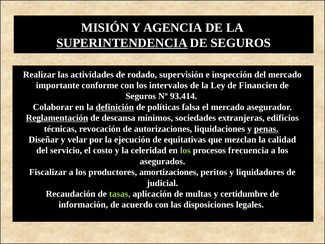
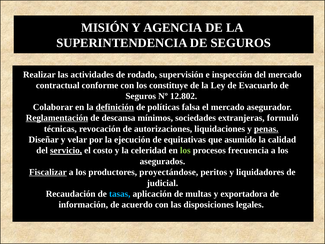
SUPERINTENDENCIA underline: present -> none (122, 43)
importante: importante -> contractual (58, 85)
intervalos: intervalos -> constituye (169, 85)
Financien: Financien -> Evacuarlo (258, 85)
93.414: 93.414 -> 12.802 (184, 96)
edificios: edificios -> formuló (283, 118)
mezclan: mezclan -> asumido (240, 140)
servicio underline: none -> present (66, 150)
Fiscalizar underline: none -> present (48, 172)
amortizaciones: amortizaciones -> proyectándose (169, 172)
tasas colour: light green -> light blue (120, 194)
certidumbre: certidumbre -> exportadora (244, 194)
